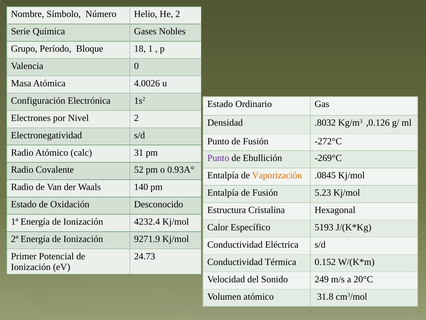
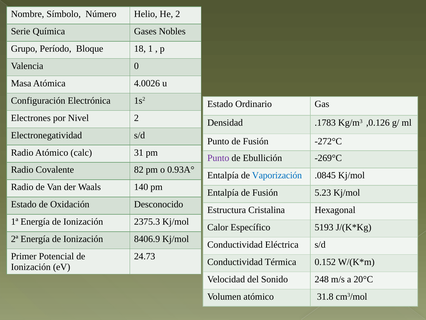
.8032: .8032 -> .1783 (325, 123)
52: 52 -> 82 (139, 170)
Vaporización colour: orange -> blue (277, 175)
4232.4: 4232.4 -> 2375.3 (147, 221)
9271.9: 9271.9 -> 8406.9 (147, 239)
249: 249 -> 248 (322, 279)
